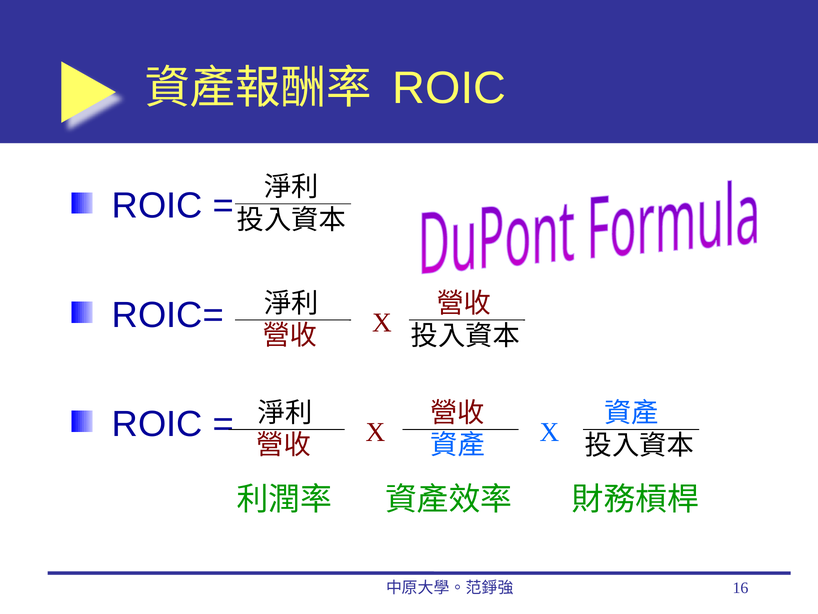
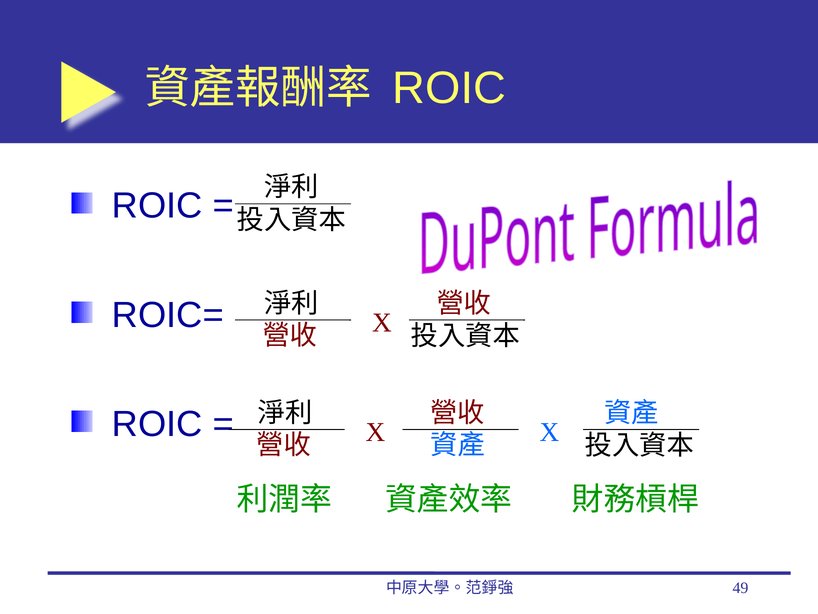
16: 16 -> 49 (740, 587)
